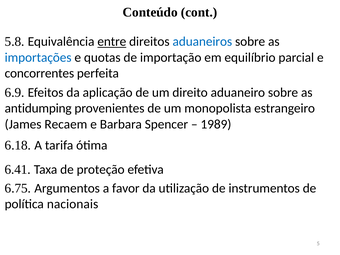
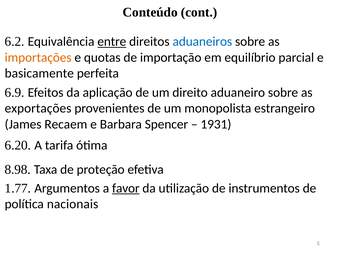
5.8: 5.8 -> 6.2 (15, 42)
importações colour: blue -> orange (38, 58)
concorrentes: concorrentes -> basicamente (39, 73)
antidumping: antidumping -> exportações (38, 108)
1989: 1989 -> 1931 (216, 124)
6.18: 6.18 -> 6.20 (18, 145)
6.41: 6.41 -> 8.98 (18, 169)
6.75: 6.75 -> 1.77 (18, 188)
favor underline: none -> present (126, 188)
